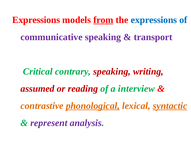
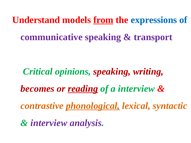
Expressions: Expressions -> Understand (36, 20)
contrary: contrary -> opinions (73, 72)
assumed: assumed -> becomes (37, 89)
reading underline: none -> present (83, 89)
syntactic underline: present -> none (170, 106)
represent: represent -> interview (49, 123)
